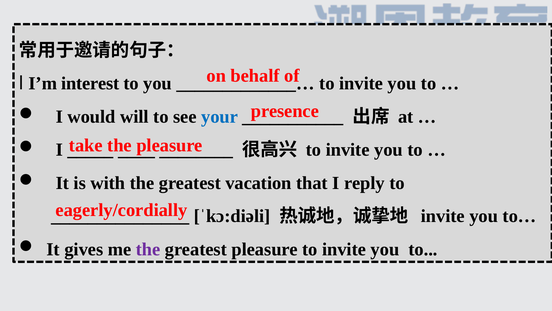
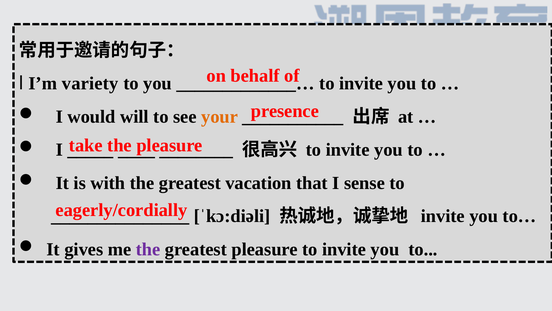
interest: interest -> variety (90, 83)
your colour: blue -> orange (220, 116)
reply: reply -> sense (364, 183)
